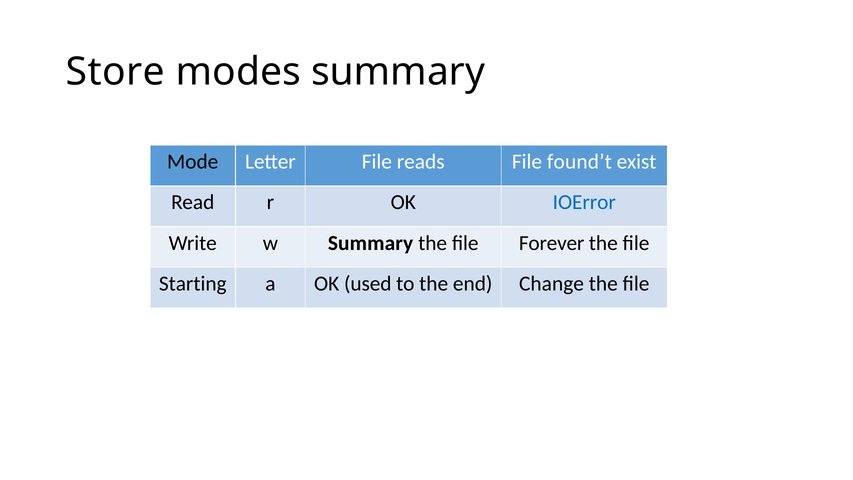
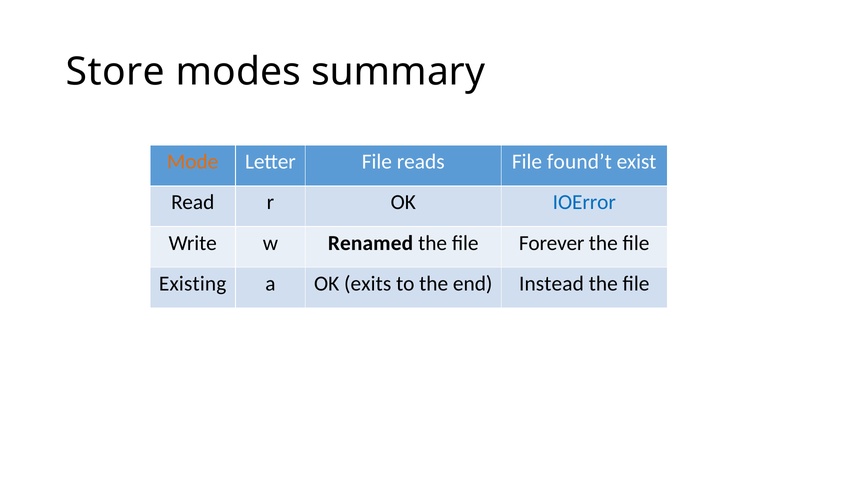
Mode colour: black -> orange (193, 162)
w Summary: Summary -> Renamed (370, 243)
Starting: Starting -> Existing (193, 283)
used: used -> exits (368, 283)
Change: Change -> Instead (551, 283)
